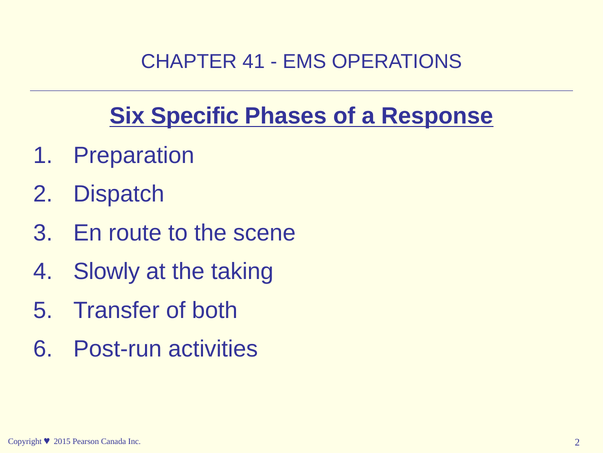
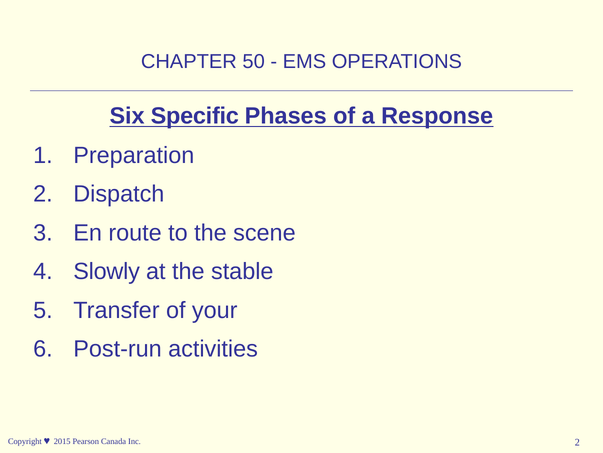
41: 41 -> 50 (254, 62)
taking: taking -> stable (242, 271)
both: both -> your (215, 310)
